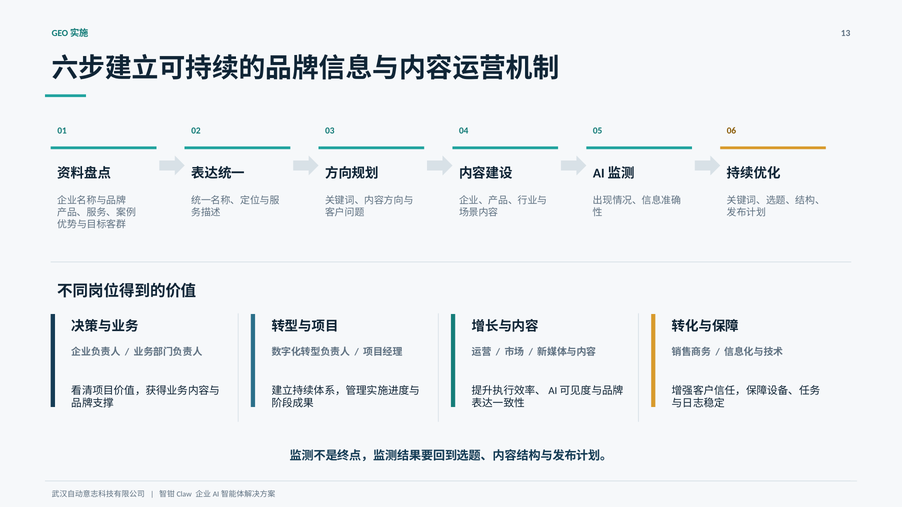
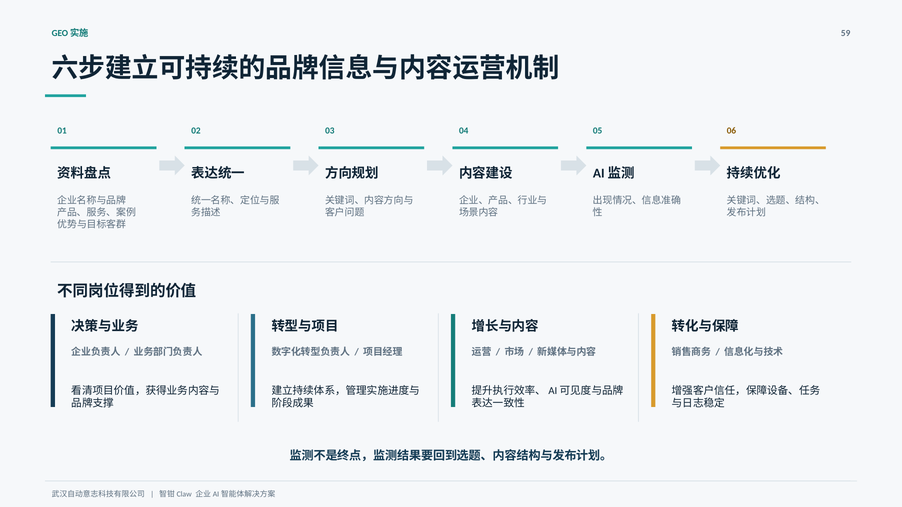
13: 13 -> 59 (846, 33)
